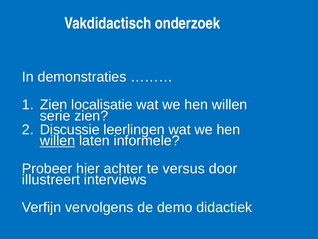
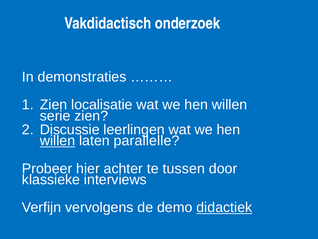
informele: informele -> parallelle (147, 141)
versus: versus -> tussen (184, 168)
illustreert: illustreert -> klassieke (51, 179)
didactiek underline: none -> present (224, 207)
